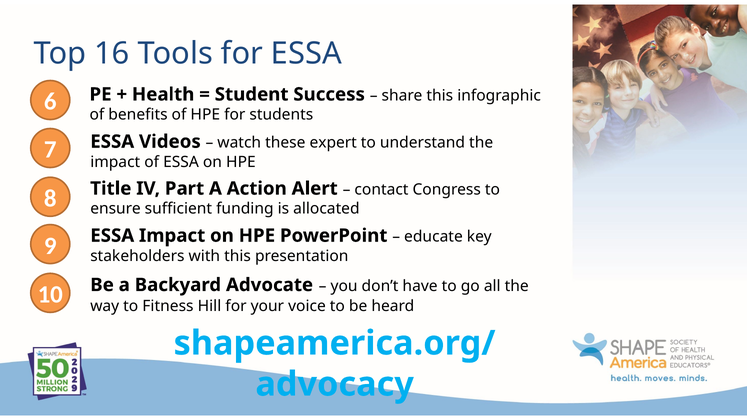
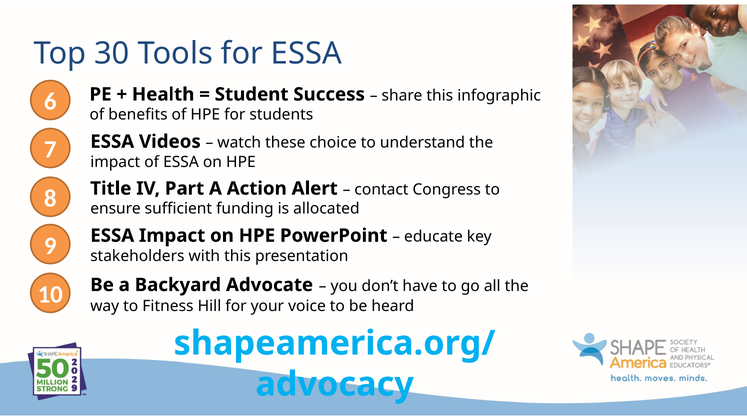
16: 16 -> 30 (112, 54)
expert: expert -> choice (333, 143)
